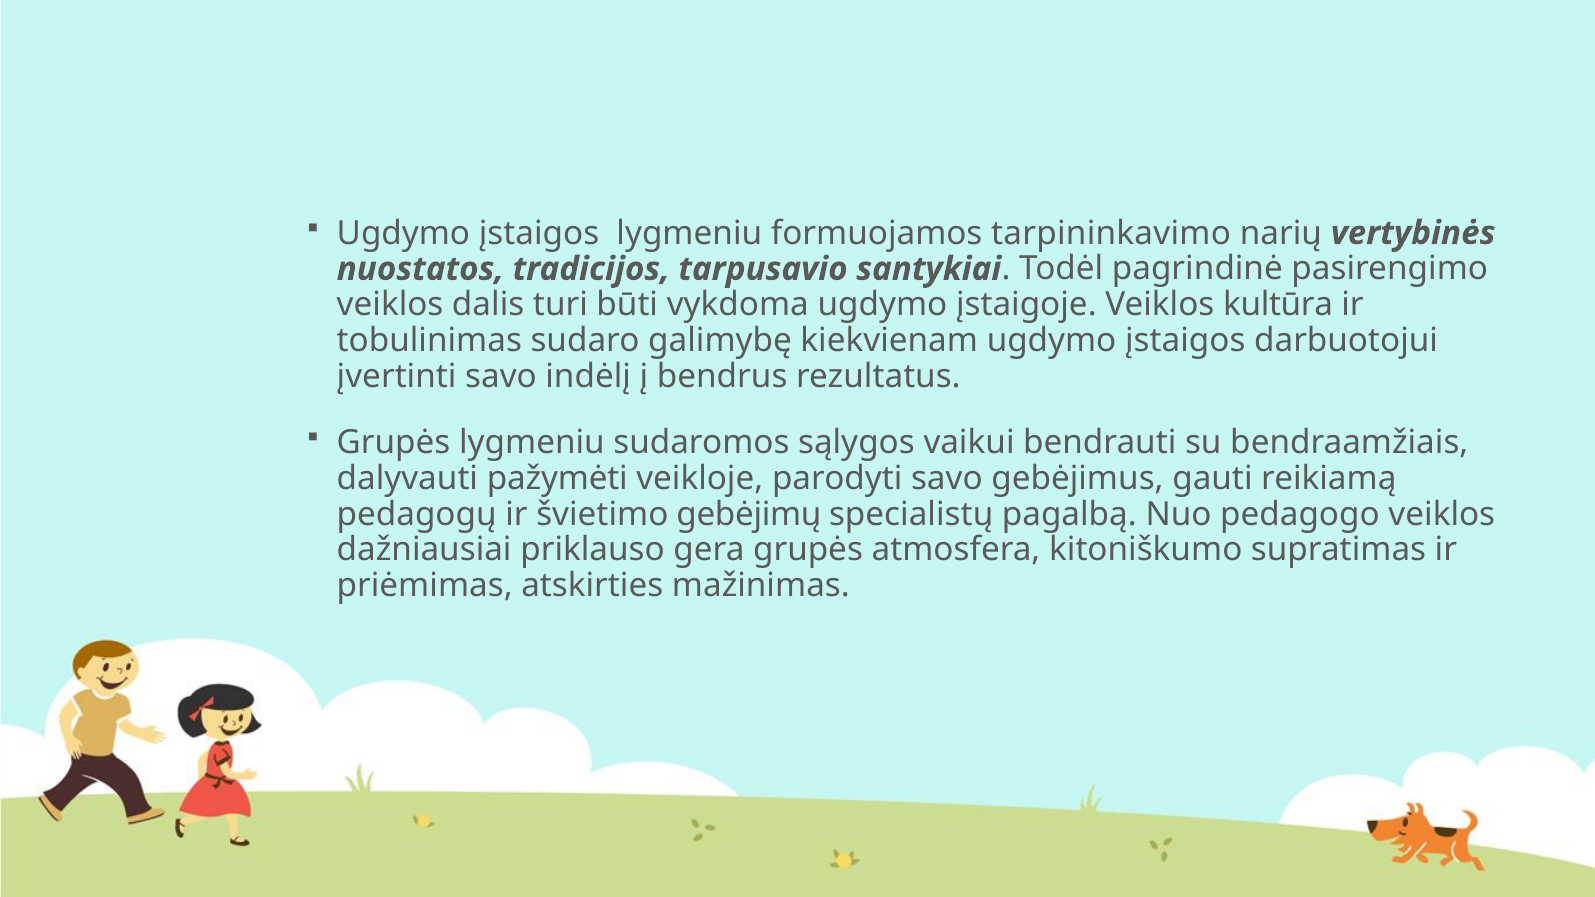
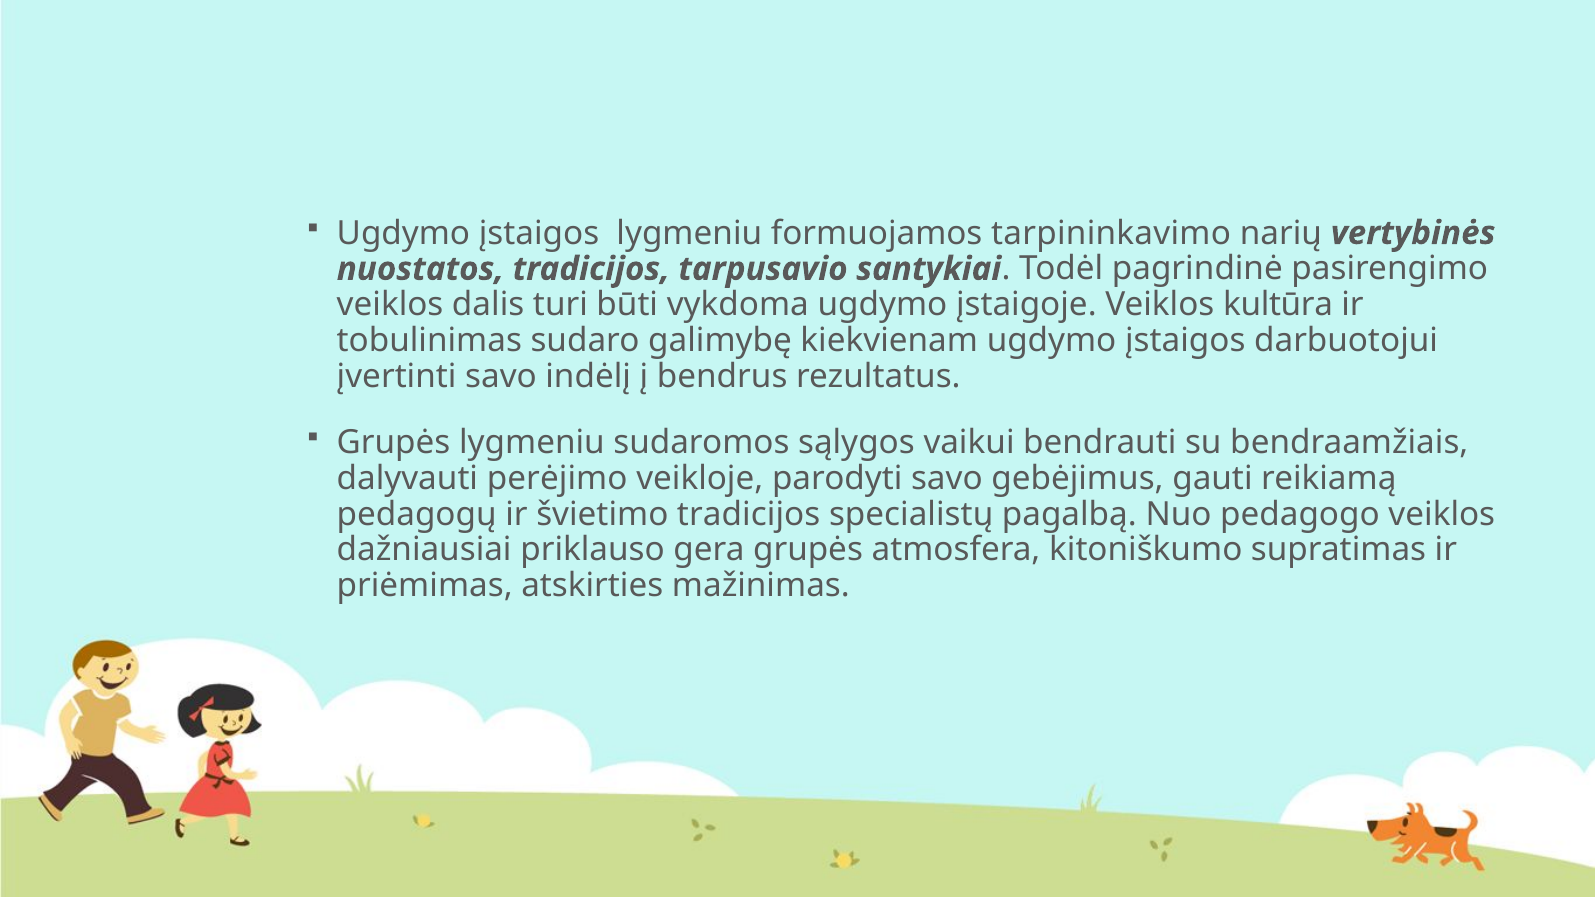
pažymėti: pažymėti -> perėjimo (557, 478)
švietimo gebėjimų: gebėjimų -> tradicijos (749, 514)
